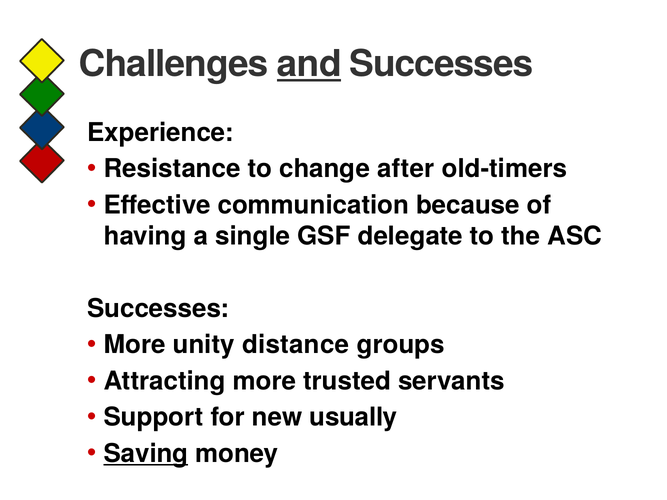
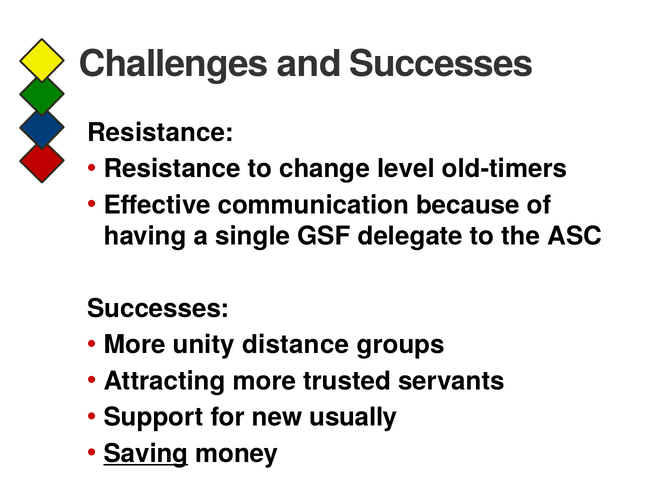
and underline: present -> none (309, 64)
Experience: Experience -> Resistance (160, 133)
after: after -> level (406, 169)
